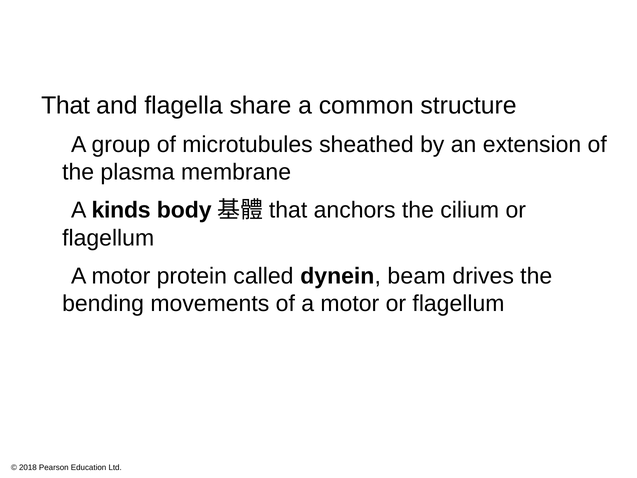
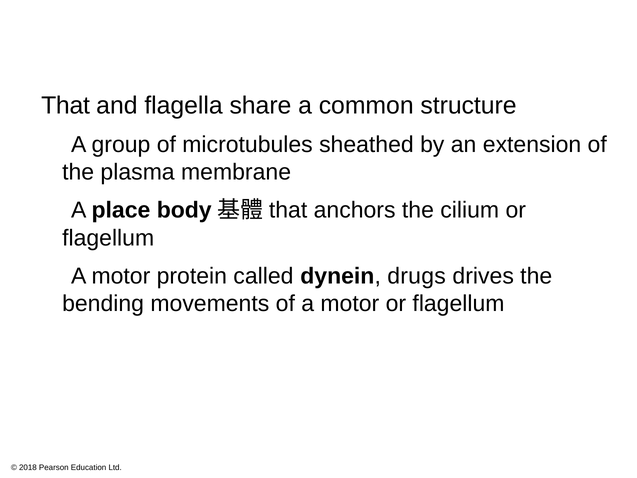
kinds: kinds -> place (121, 210)
beam: beam -> drugs (417, 276)
